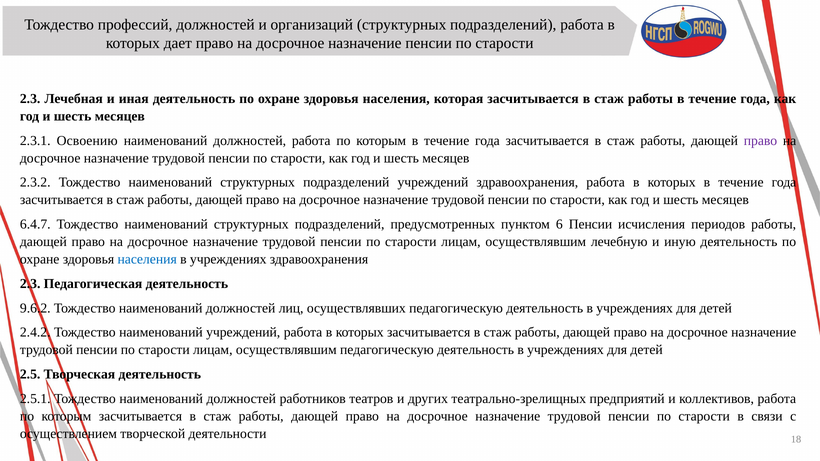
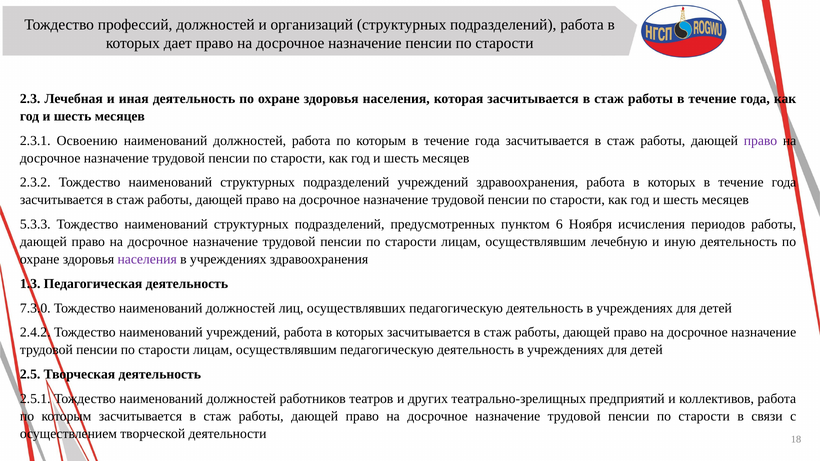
6.4.7: 6.4.7 -> 5.3.3 (35, 224)
6 Пенсии: Пенсии -> Ноября (590, 224)
населения colour: blue -> purple (147, 259)
2.3: 2.3 -> 1.3 (30, 284)
9.6.2: 9.6.2 -> 7.3.0 (35, 308)
